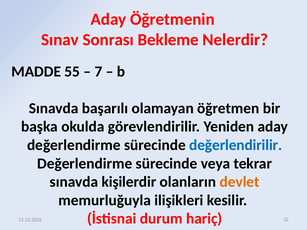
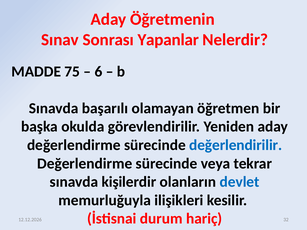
Bekleme: Bekleme -> Yapanlar (168, 40)
55: 55 -> 75 (72, 72)
7: 7 -> 6 (98, 72)
devlet colour: orange -> blue (240, 182)
